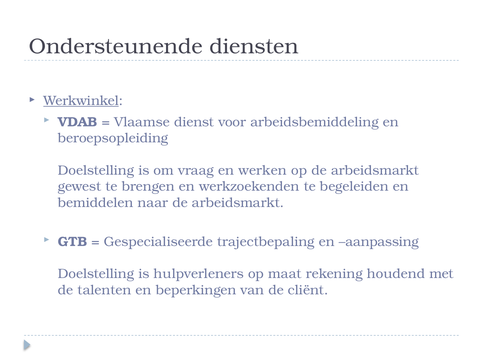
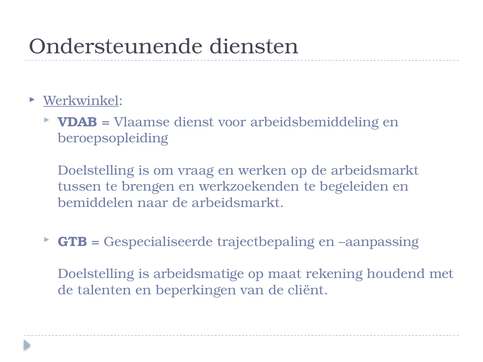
gewest: gewest -> tussen (80, 187)
hulpverleners: hulpverleners -> arbeidsmatige (199, 274)
